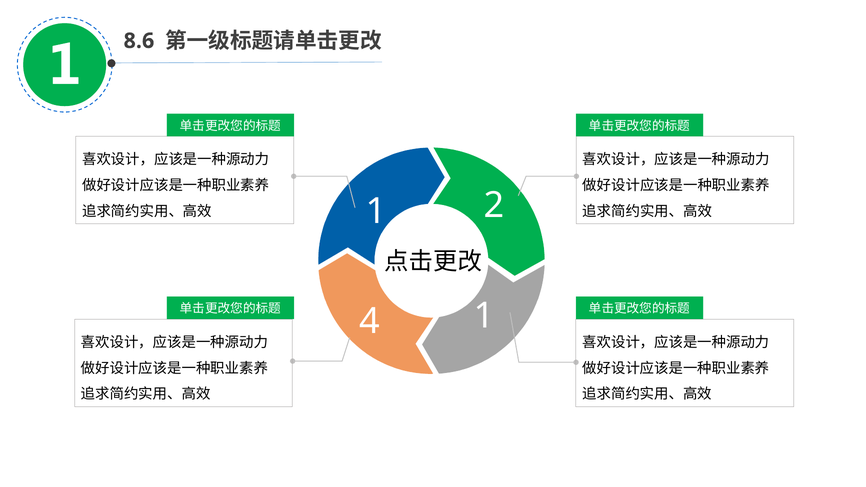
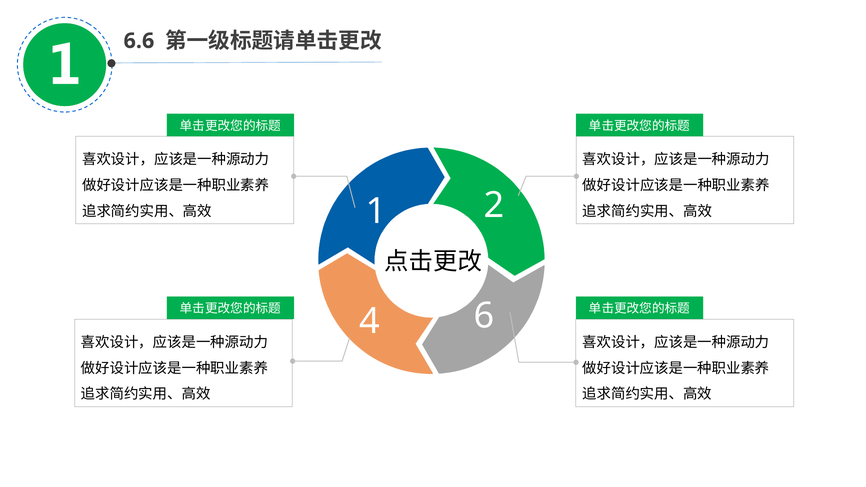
8.6: 8.6 -> 6.6 (139, 41)
4 1: 1 -> 6 (484, 316)
